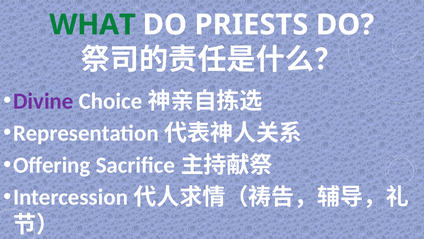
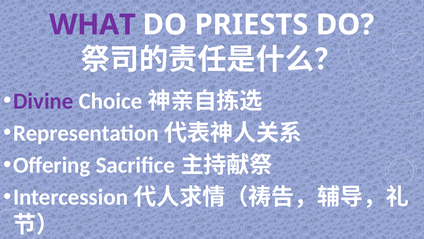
WHAT colour: green -> purple (92, 25)
